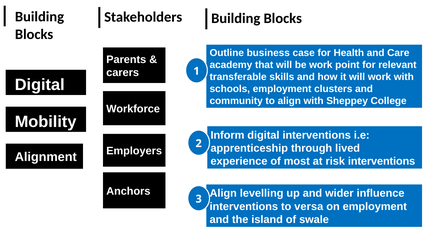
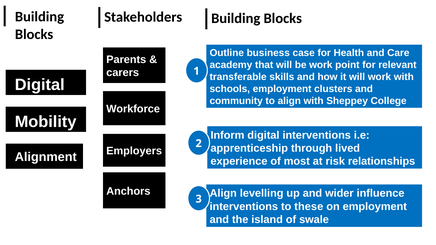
risk interventions: interventions -> relationships (382, 161)
versa: versa -> these (309, 207)
